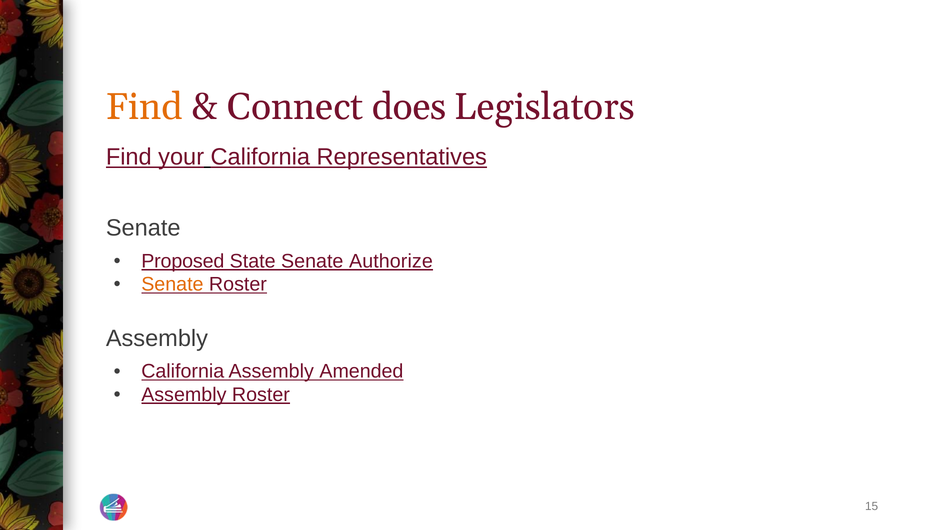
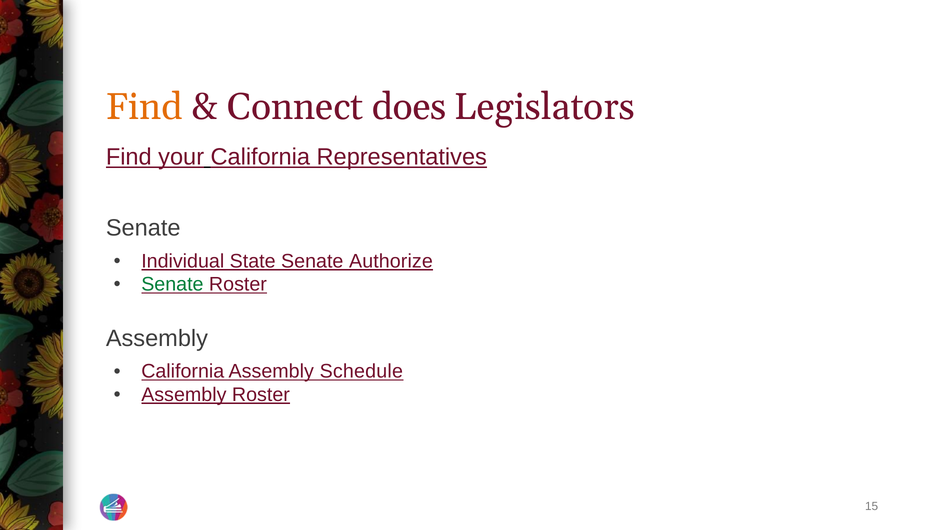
Proposed: Proposed -> Individual (183, 261)
Senate colour: orange -> green (172, 284)
Amended: Amended -> Schedule (361, 372)
